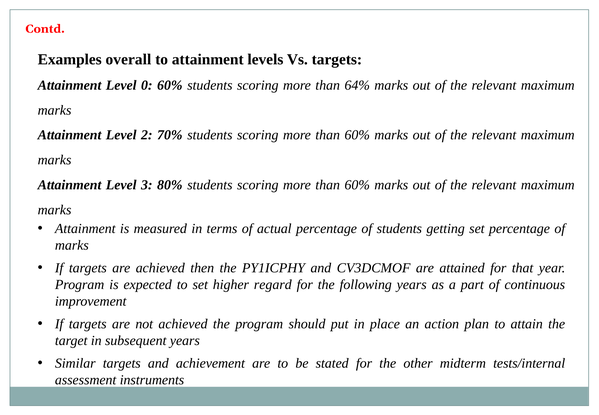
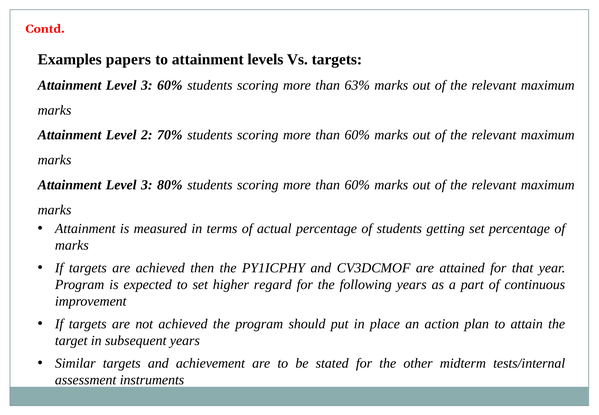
overall: overall -> papers (128, 60)
0: 0 -> 3 (147, 85)
64%: 64% -> 63% (357, 85)
